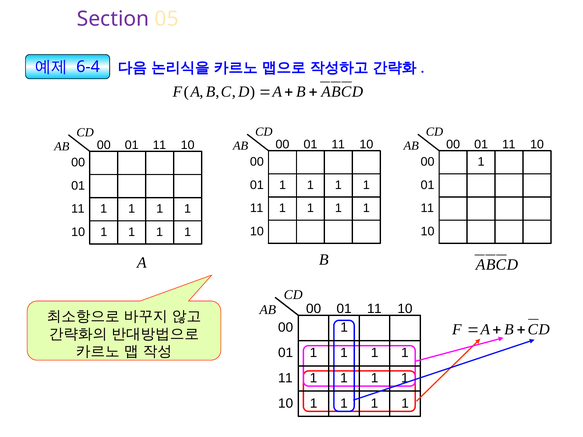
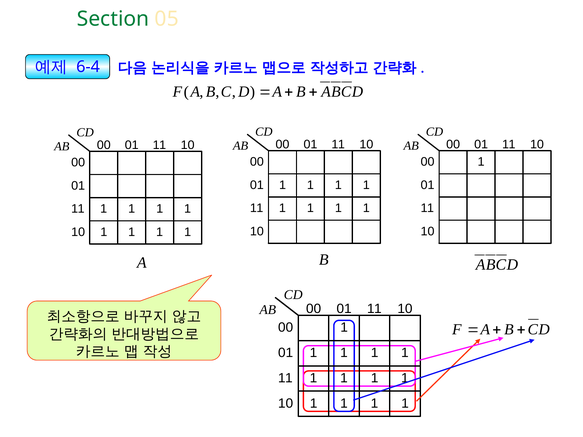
Section colour: purple -> green (113, 19)
